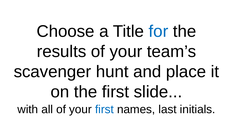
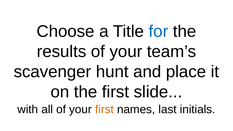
first colour: blue -> orange (104, 109)
